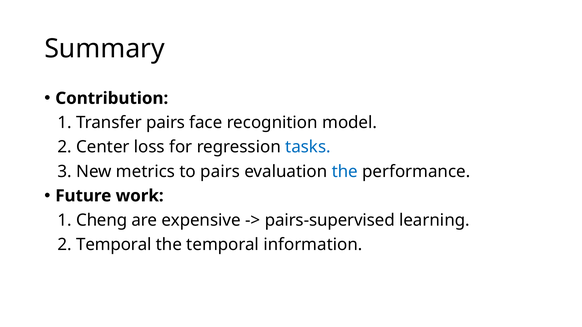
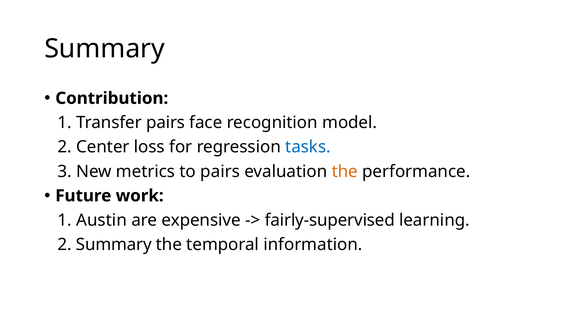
the colour: blue -> orange (345, 172)
Cheng: Cheng -> Austin (102, 220)
pairs-supervised: pairs-supervised -> fairly-supervised (330, 220)
2 Temporal: Temporal -> Summary (114, 245)
